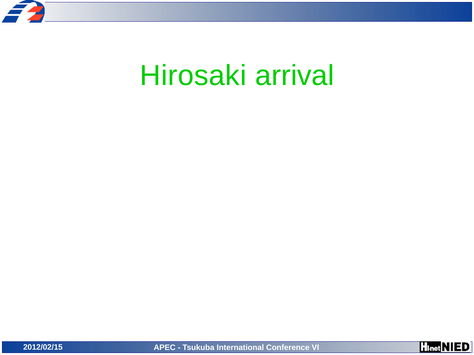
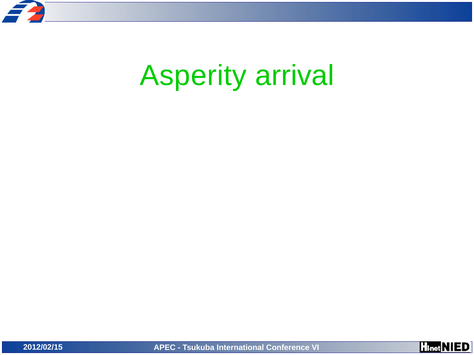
Hirosaki: Hirosaki -> Asperity (193, 76)
